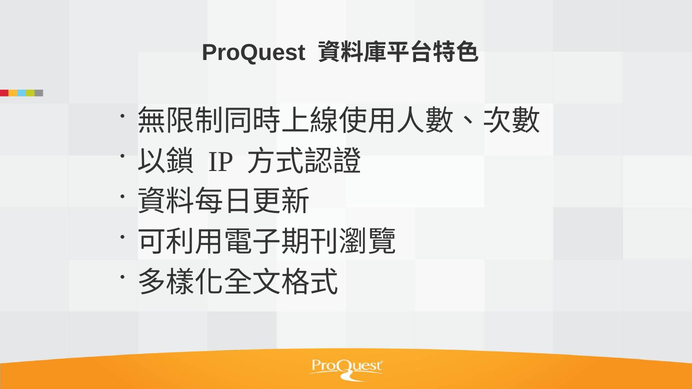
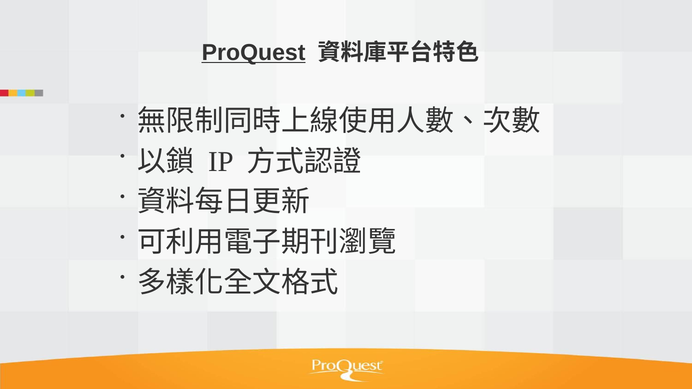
ProQuest underline: none -> present (254, 53)
